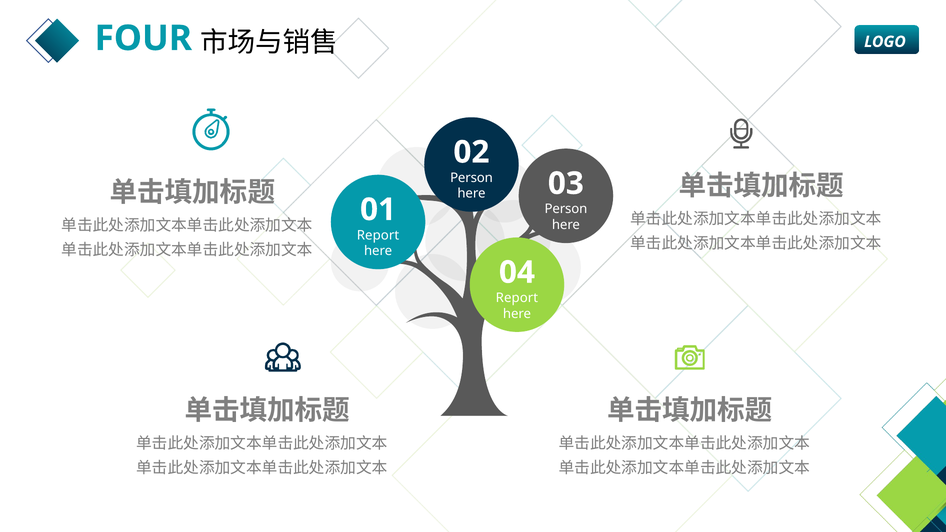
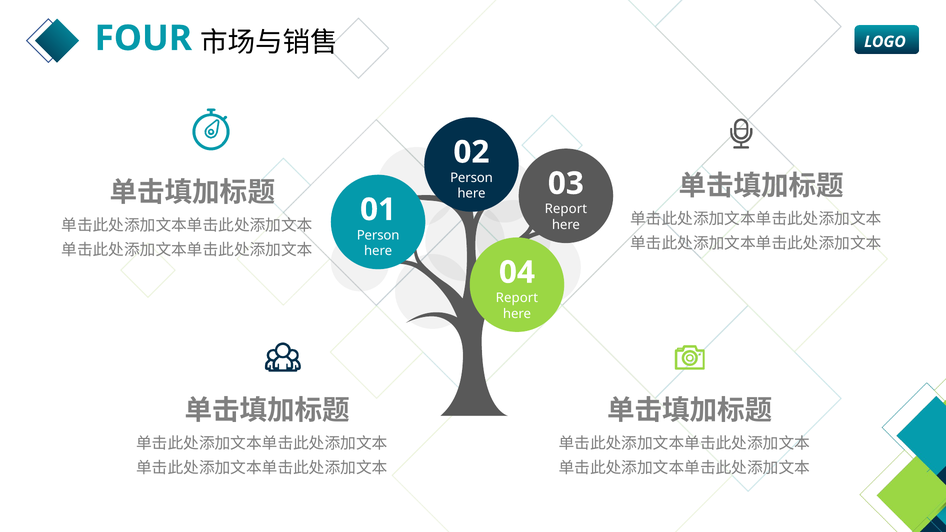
Person: Person -> Report (566, 209)
Report: Report -> Person (378, 235)
